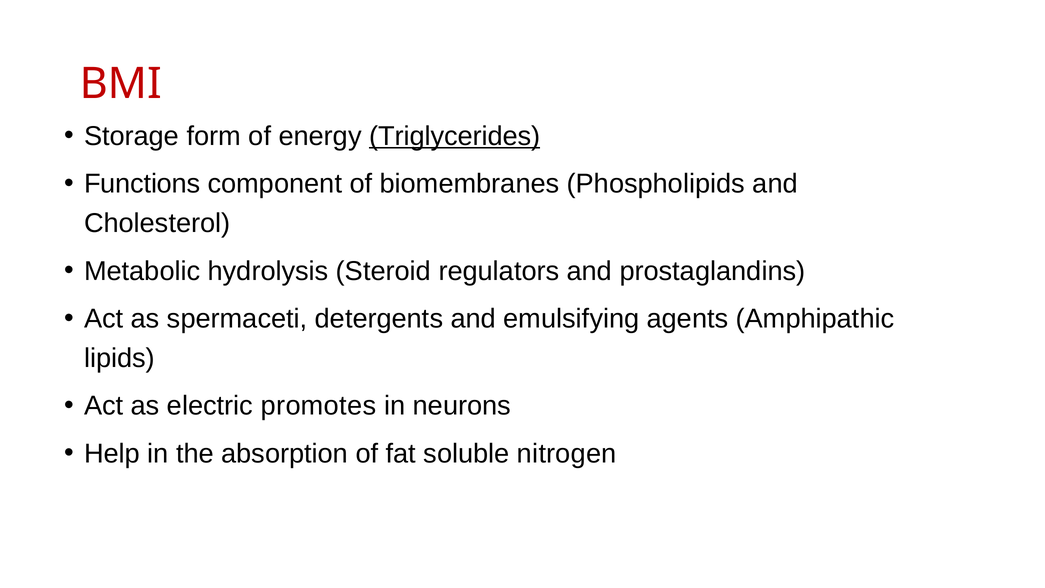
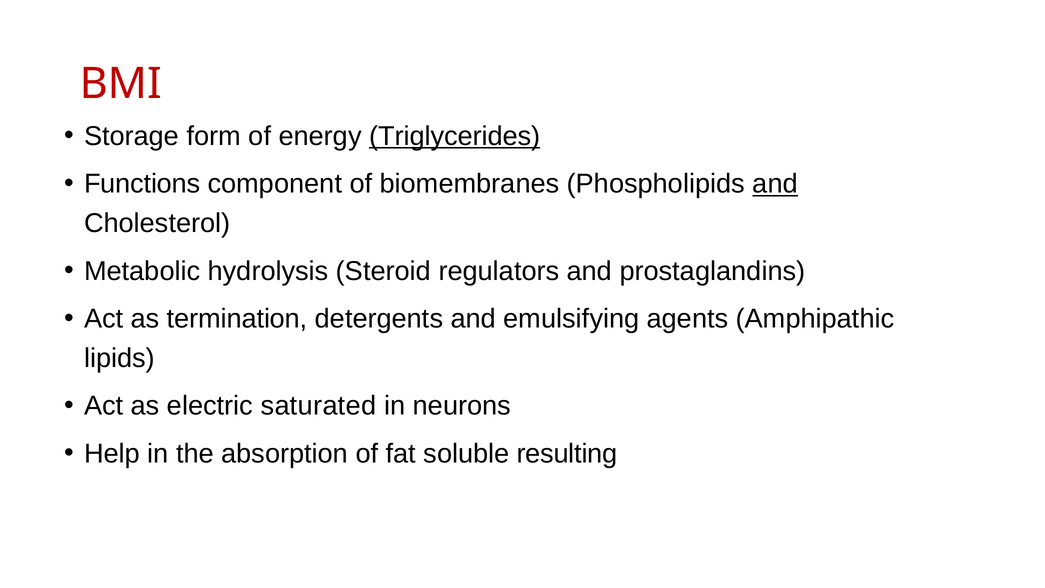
and underline: none -> present (775, 184)
spermaceti: spermaceti -> termination (237, 319)
promotes: promotes -> saturated (318, 406)
nitrogen: nitrogen -> resulting (567, 454)
